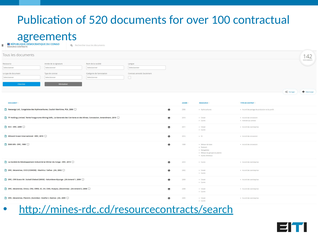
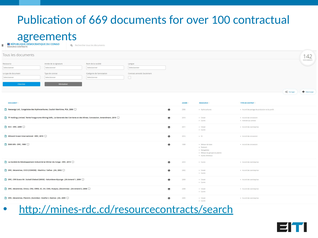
520: 520 -> 669 (98, 20)
